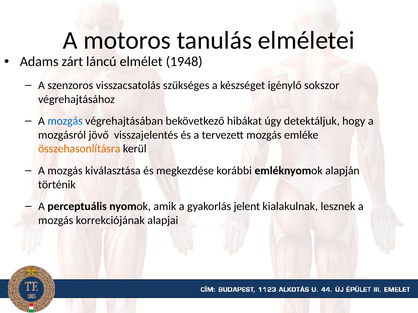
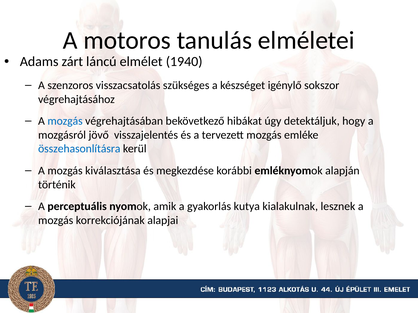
1948: 1948 -> 1940 (184, 62)
összehasonlításra colour: orange -> blue (79, 149)
jelent: jelent -> kutya (247, 207)
